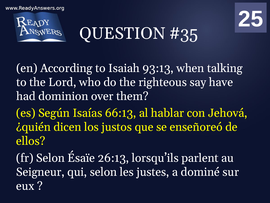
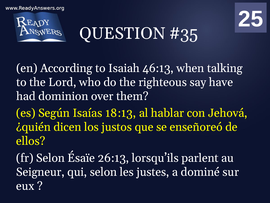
93:13: 93:13 -> 46:13 (158, 68)
66:13: 66:13 -> 18:13 (121, 113)
